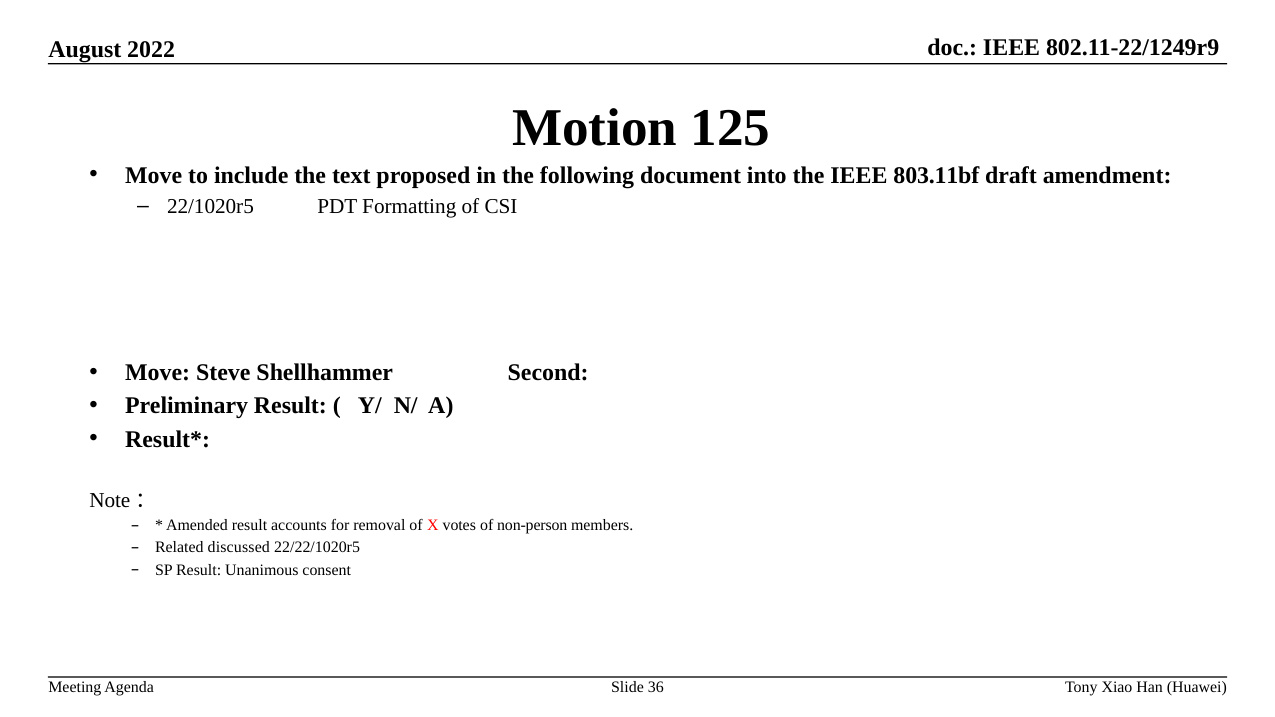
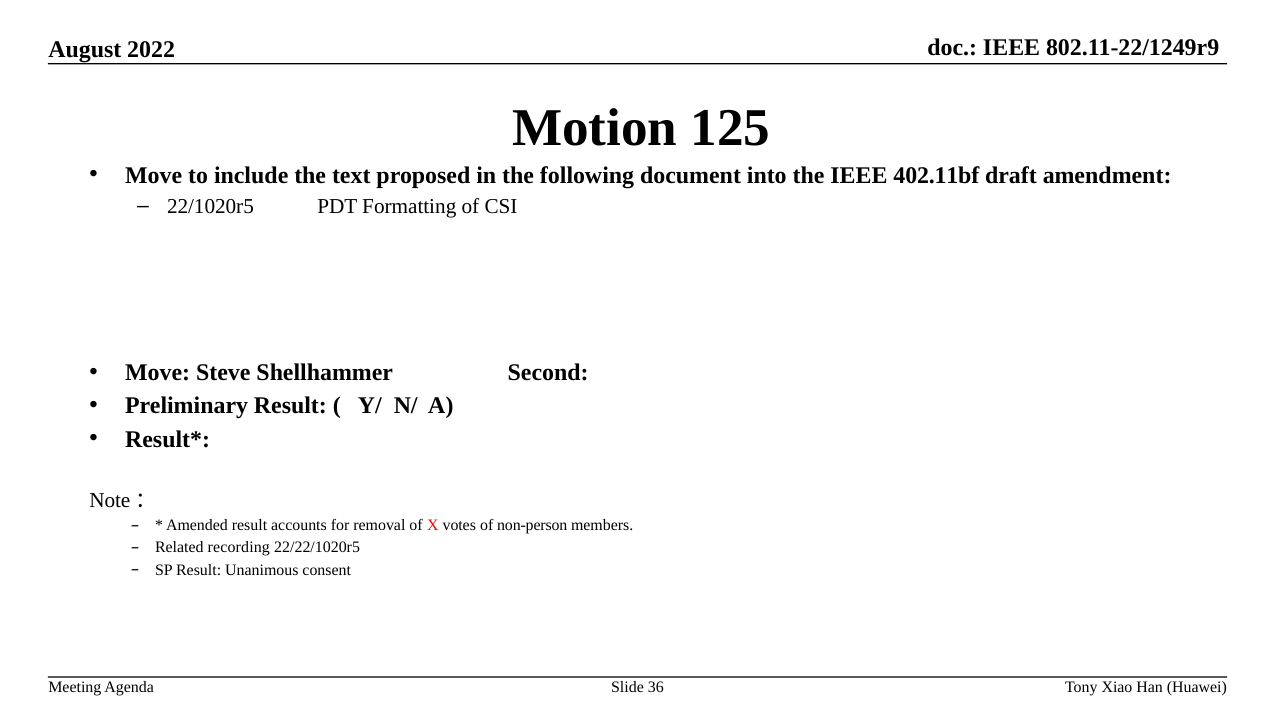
803.11bf: 803.11bf -> 402.11bf (936, 175)
discussed: discussed -> recording (239, 548)
